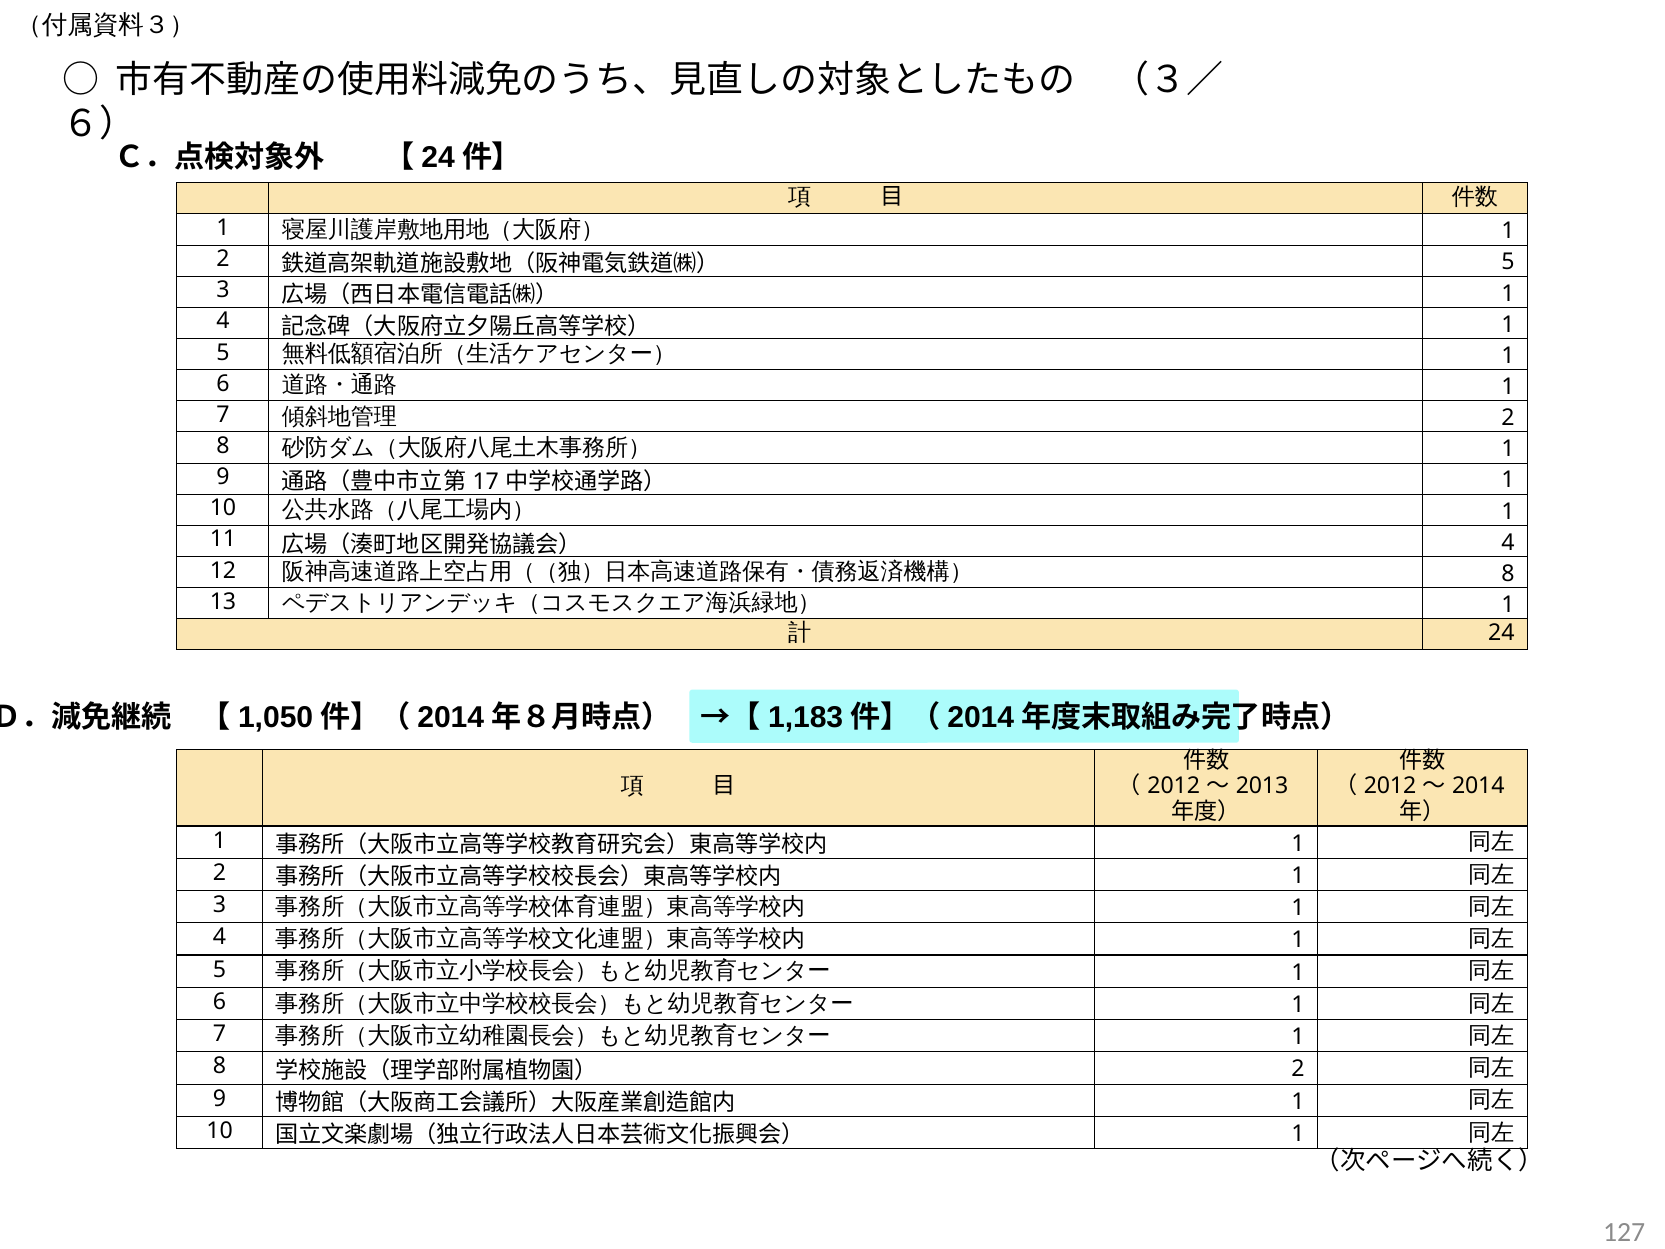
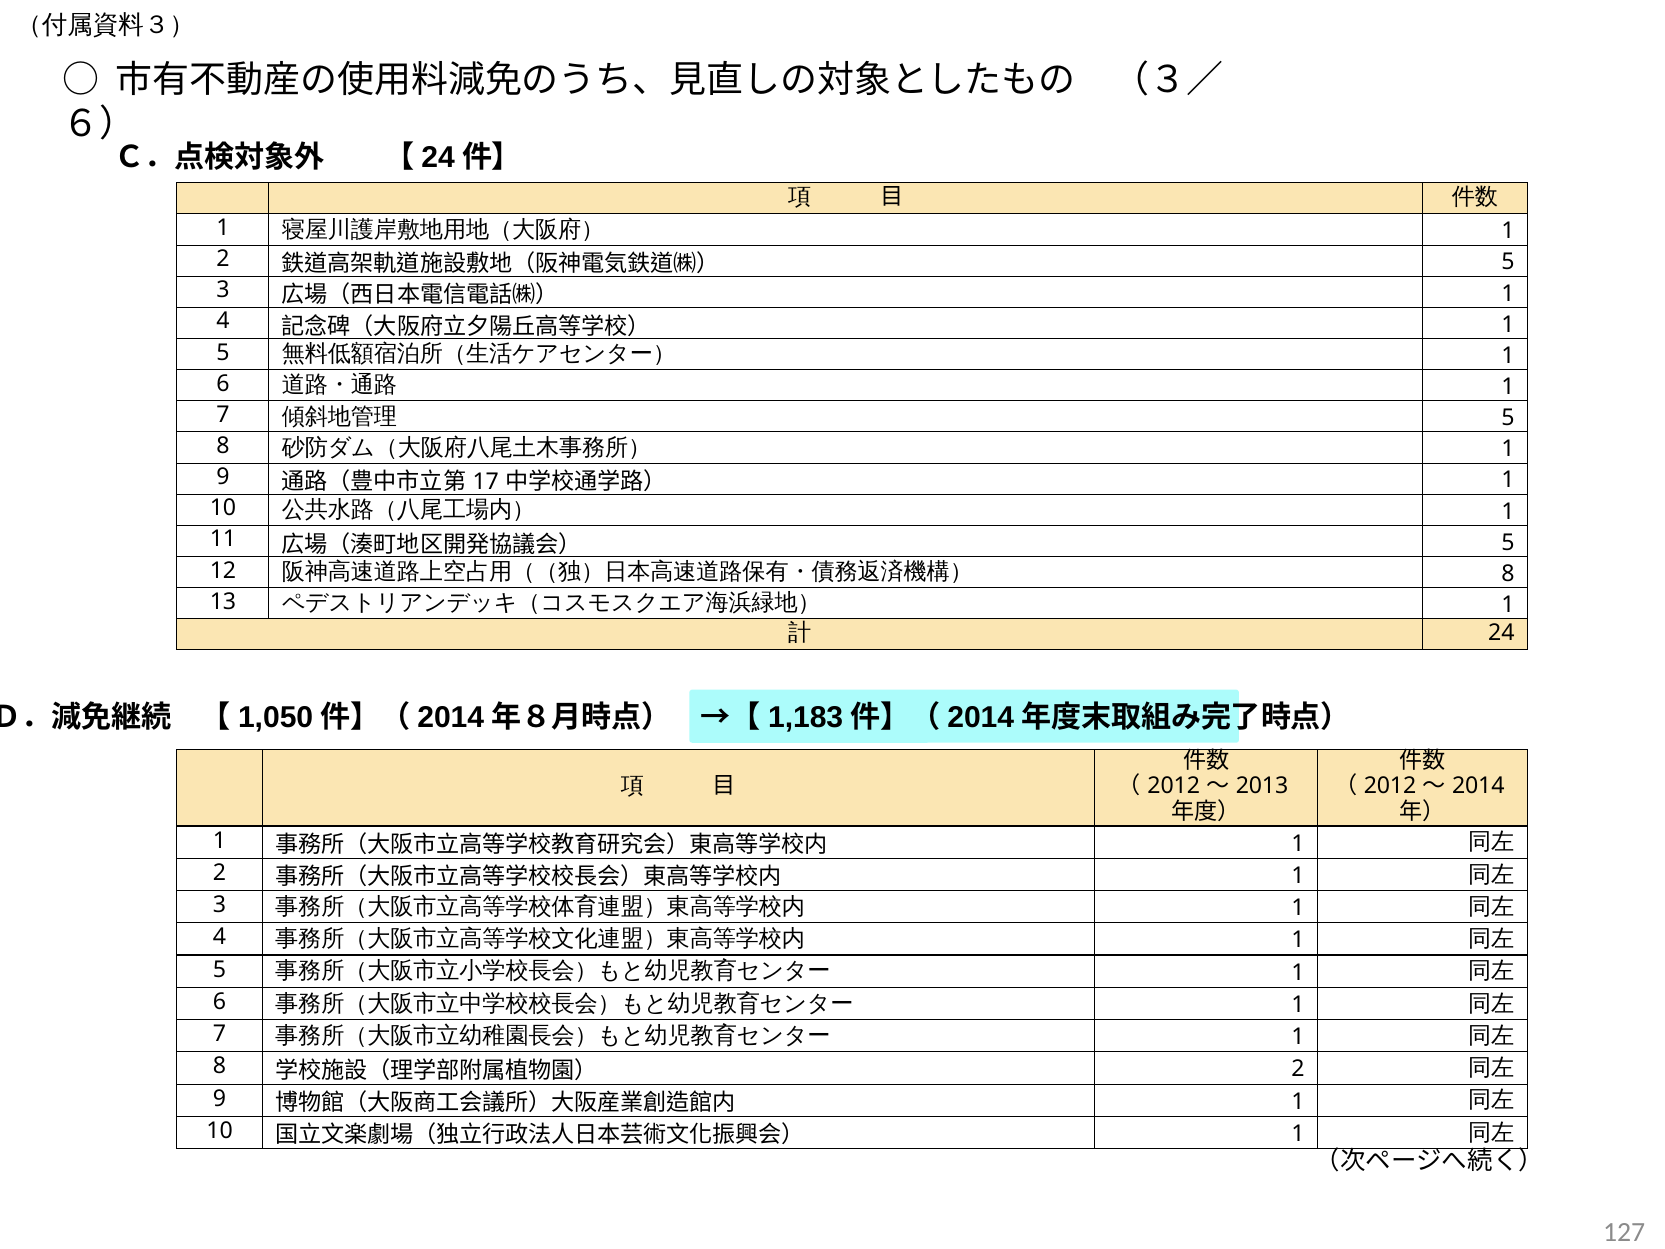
2: 2 -> 5 (1508, 418)
4: 4 -> 5 (1508, 542)
